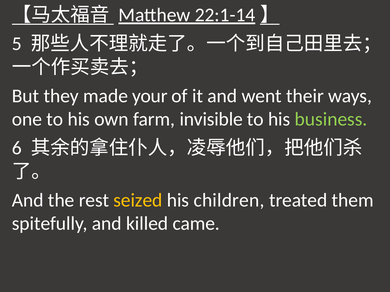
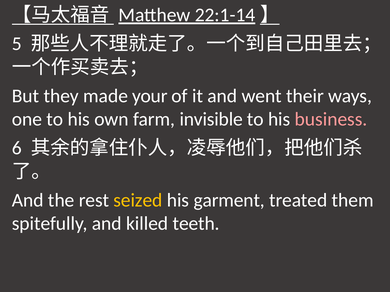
business colour: light green -> pink (331, 119)
children: children -> garment (229, 200)
came: came -> teeth (196, 224)
